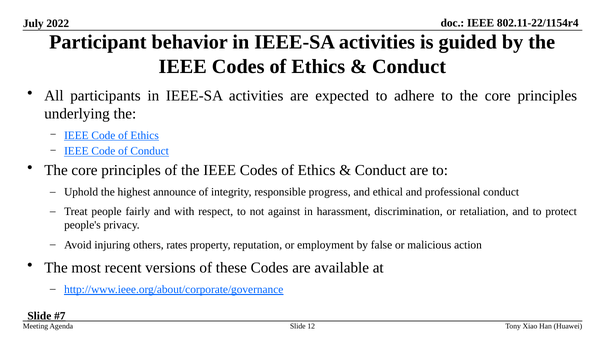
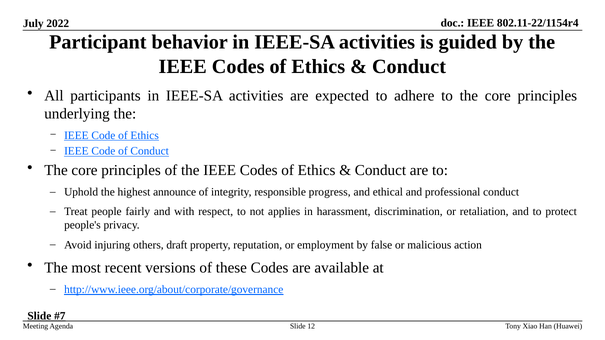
against: against -> applies (284, 212)
rates: rates -> draft (177, 245)
